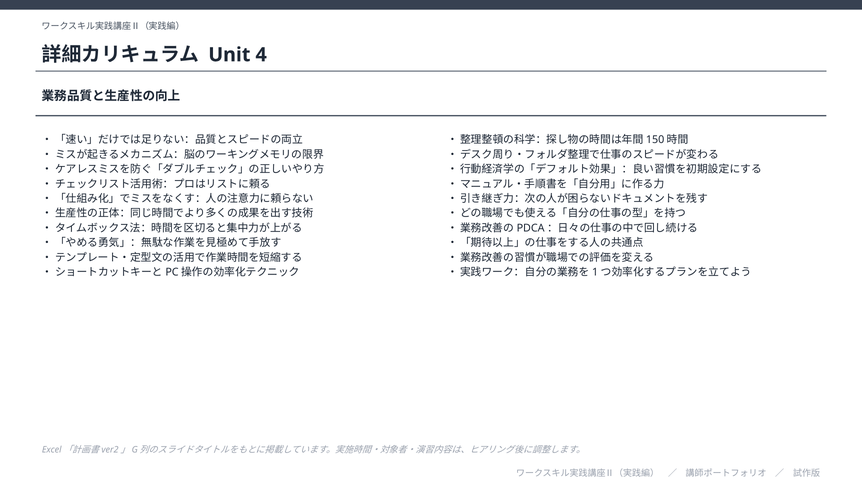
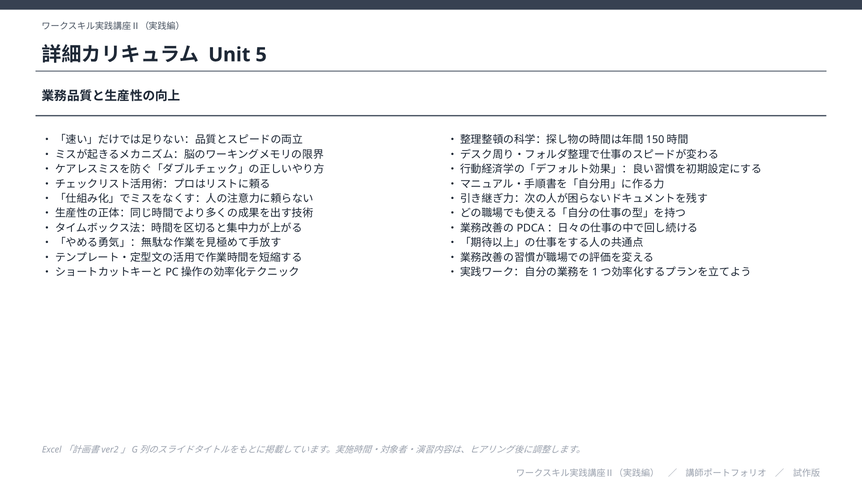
4: 4 -> 5 (261, 55)
